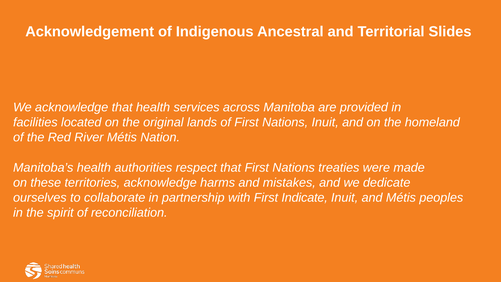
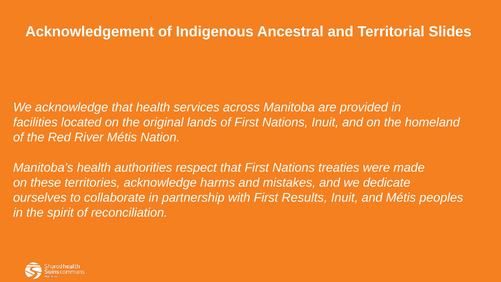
Indicate: Indicate -> Results (305, 197)
